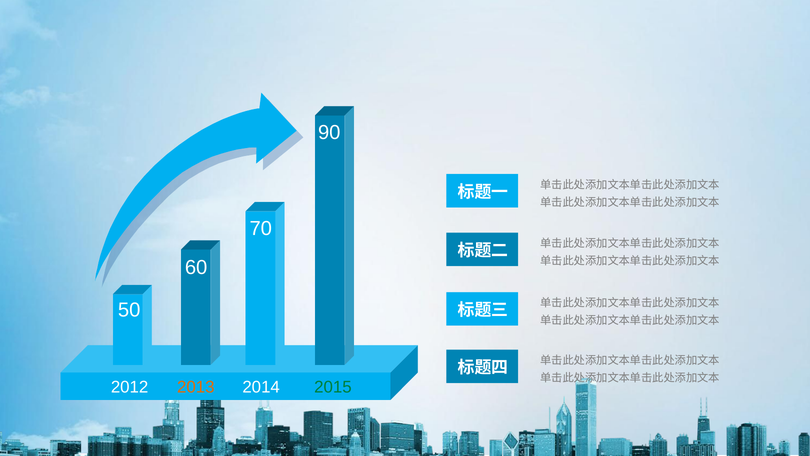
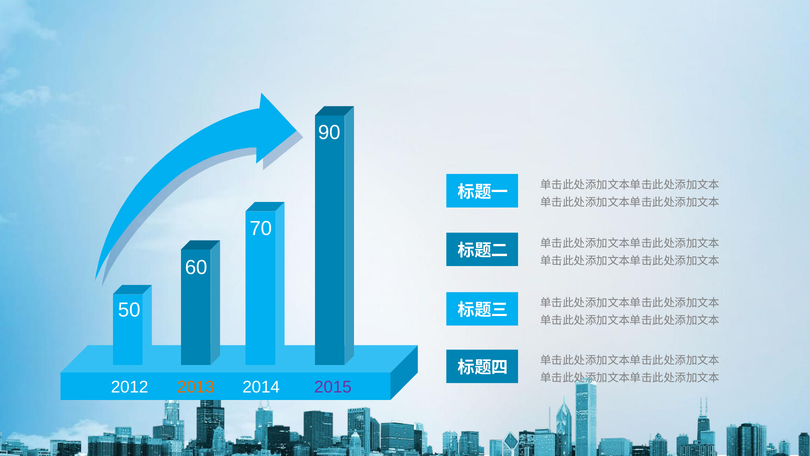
2015 colour: green -> purple (333, 387)
